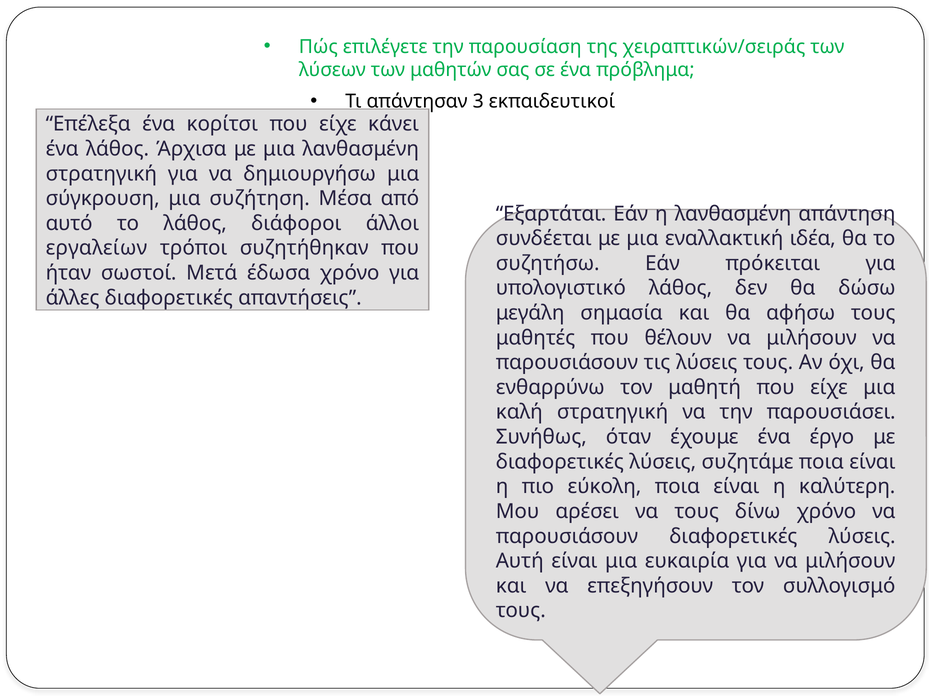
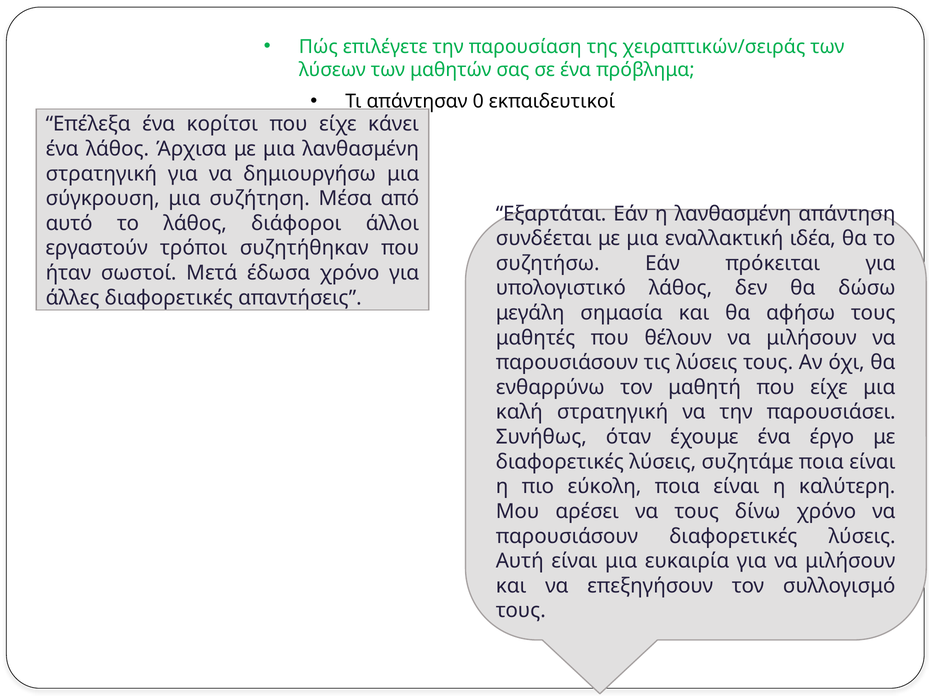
3: 3 -> 0 (478, 102)
εργαλείων: εργαλείων -> εργαστούν (97, 248)
